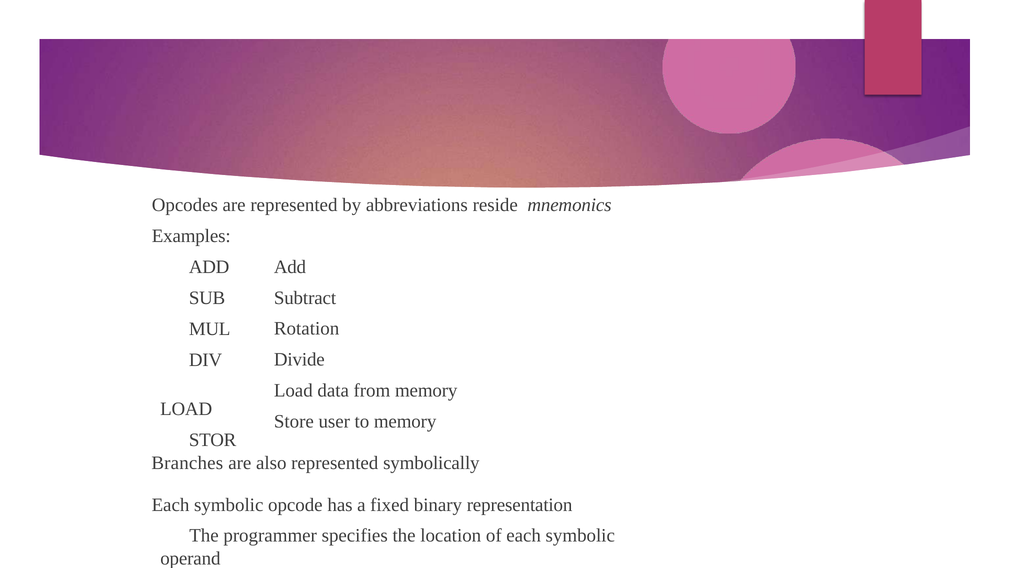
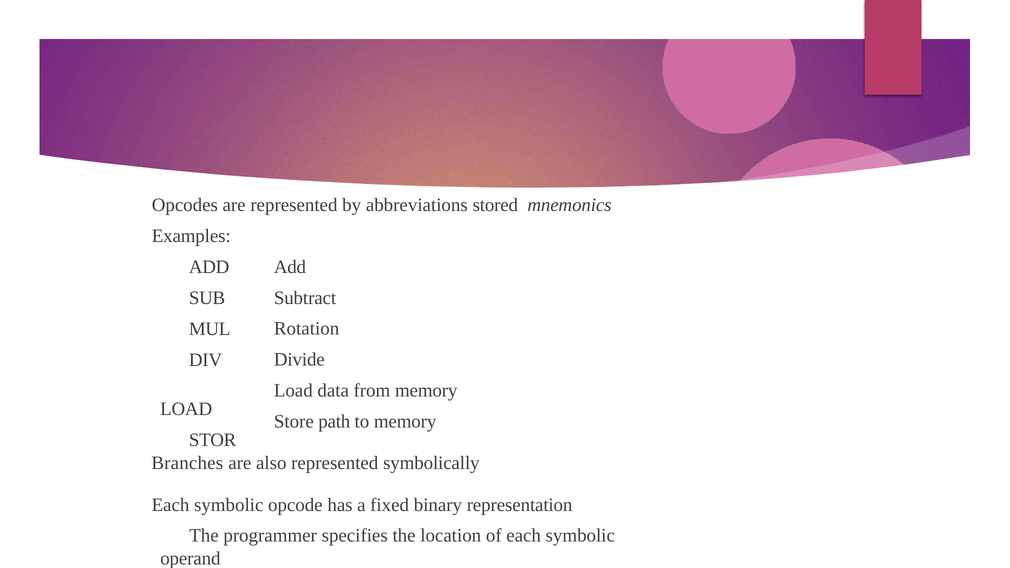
reside: reside -> stored (495, 205)
user: user -> path (334, 421)
